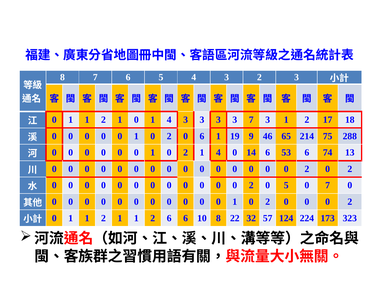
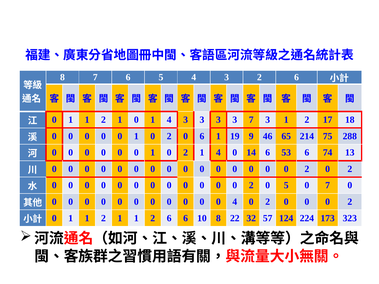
3 2 3: 3 -> 6 (297, 77)
1: 1 -> 4 (235, 202)
